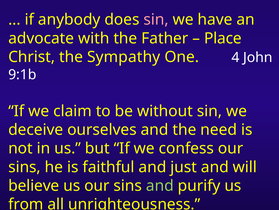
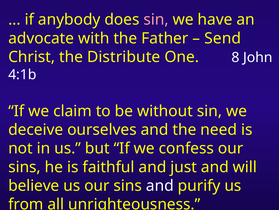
Place: Place -> Send (223, 38)
Sympathy: Sympathy -> Distribute (124, 57)
4: 4 -> 8 (235, 57)
9:1b: 9:1b -> 4:1b (22, 74)
and colour: light green -> white (160, 185)
